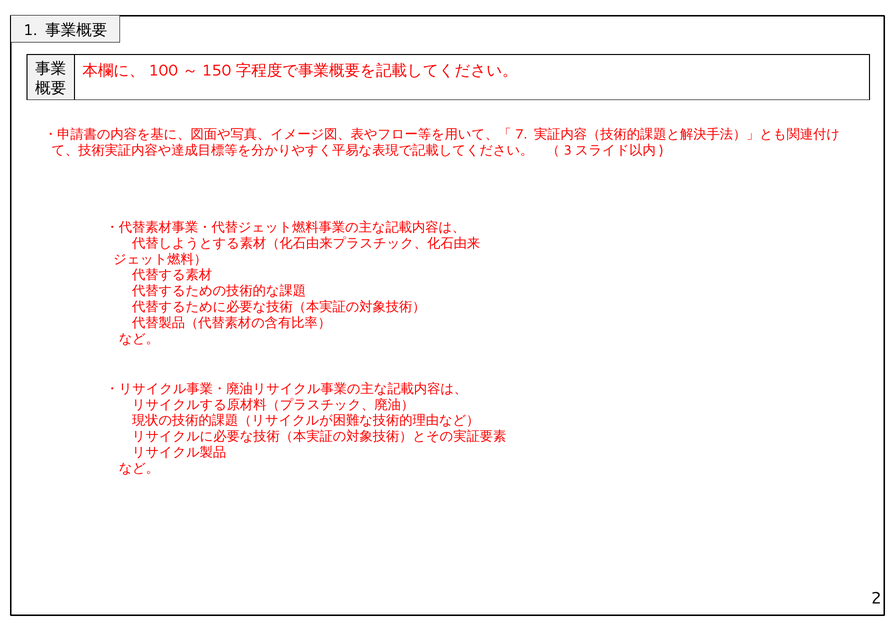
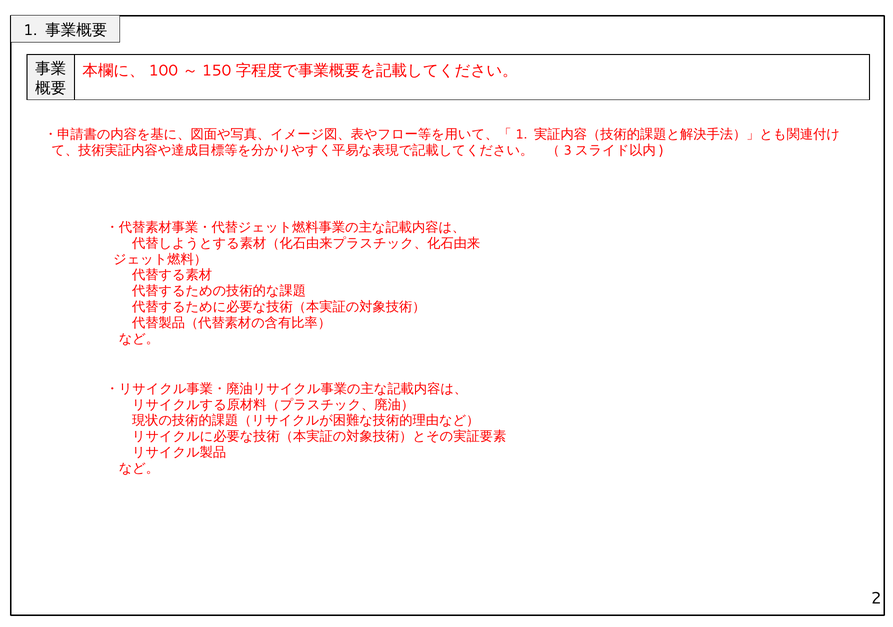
7: 7 -> 1 (521, 134)
